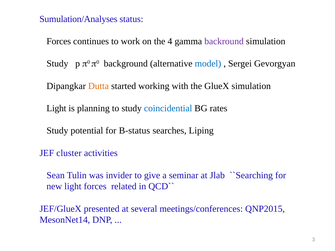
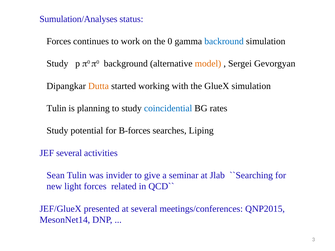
4: 4 -> 0 (170, 41)
backround colour: purple -> blue (224, 41)
model colour: blue -> orange (208, 64)
Light: Light -> Tulin (56, 108)
B-status: B-status -> B-forces (135, 131)
JEF cluster: cluster -> several (69, 153)
